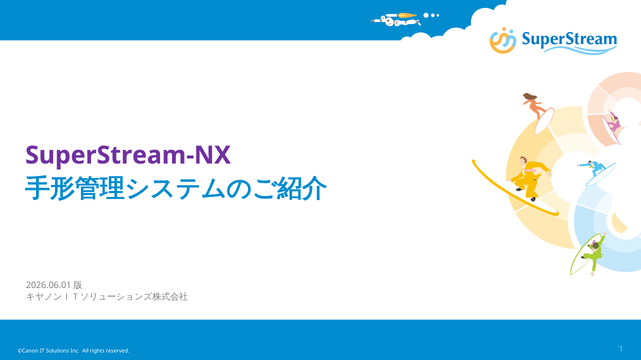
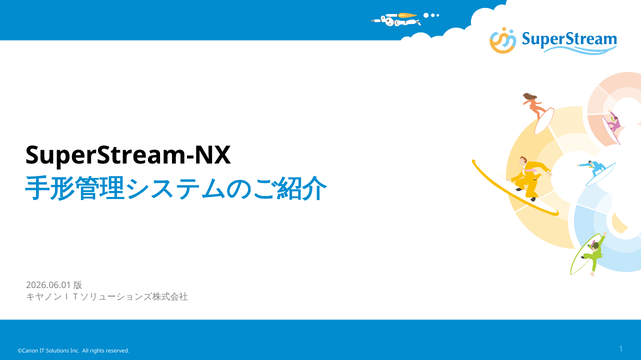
SuperStream-NX colour: purple -> black (128, 156)
